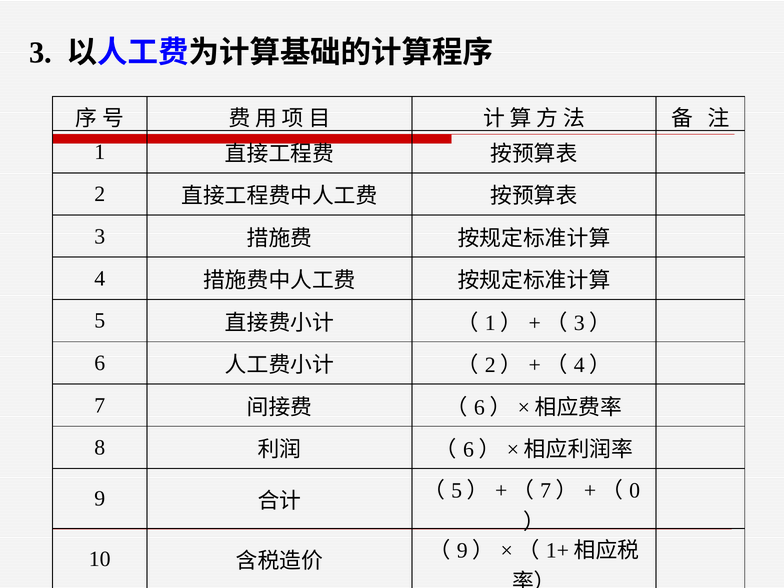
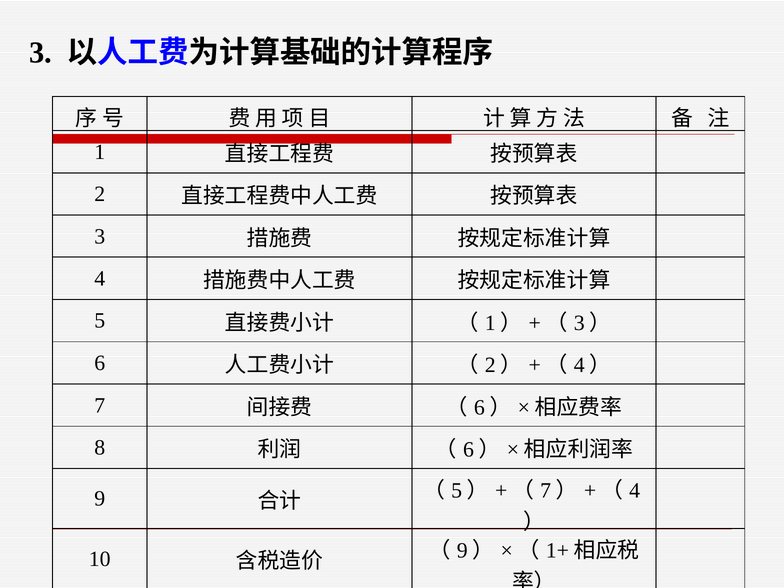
0: 0 -> 4 (635, 490)
